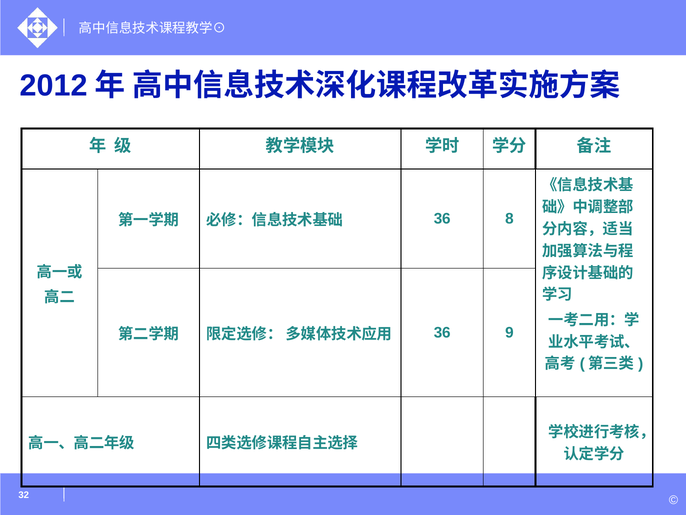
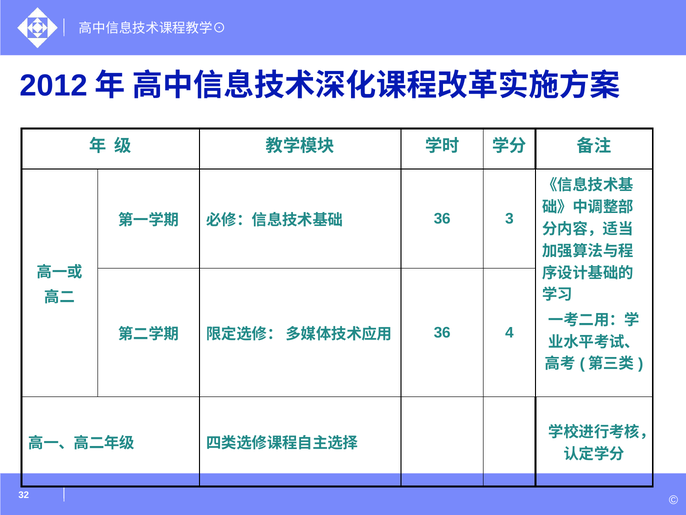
8: 8 -> 3 (509, 219)
9: 9 -> 4 (509, 332)
